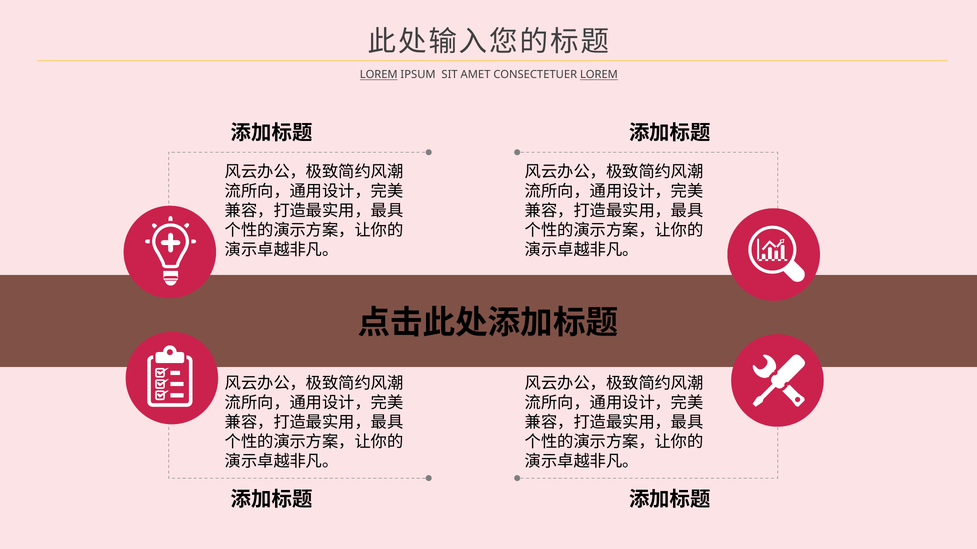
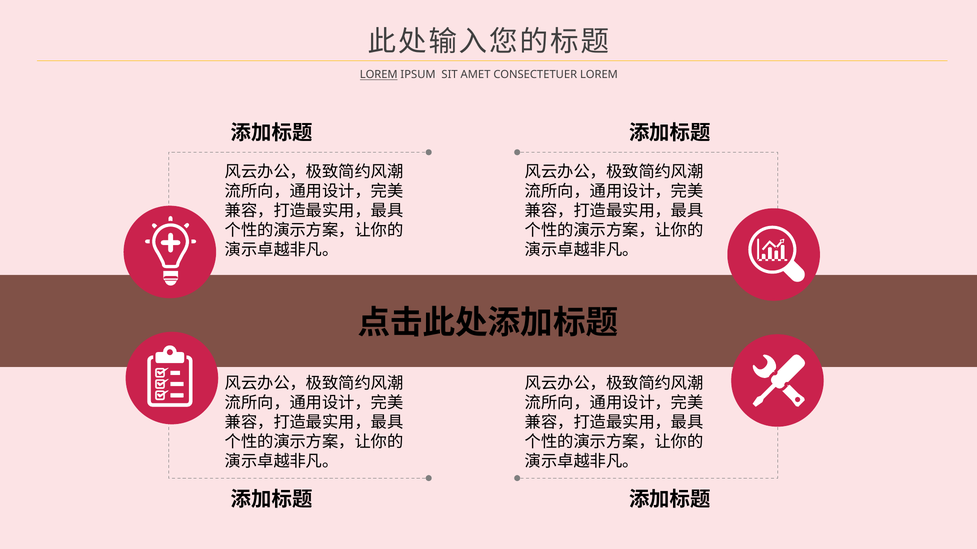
LOREM underline: present -> none (599, 75)
